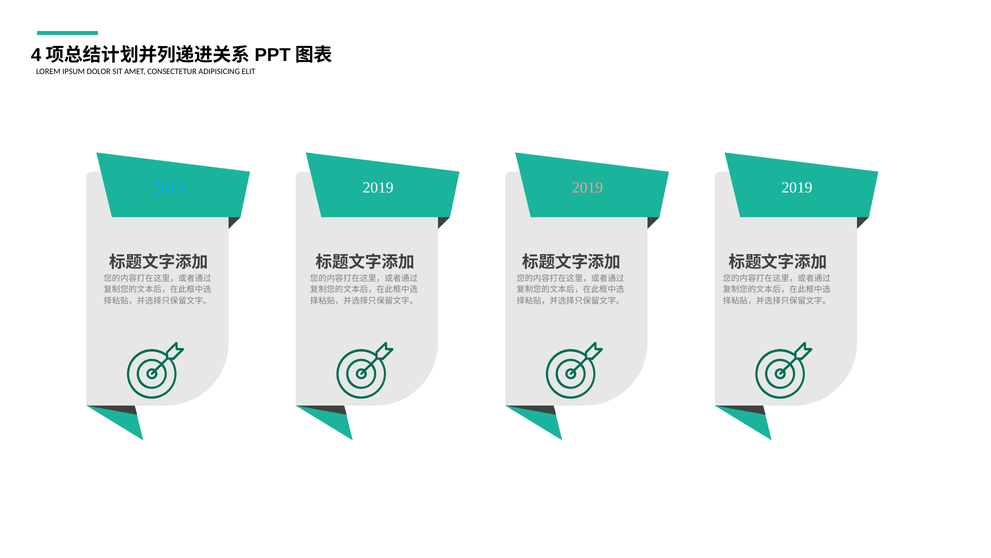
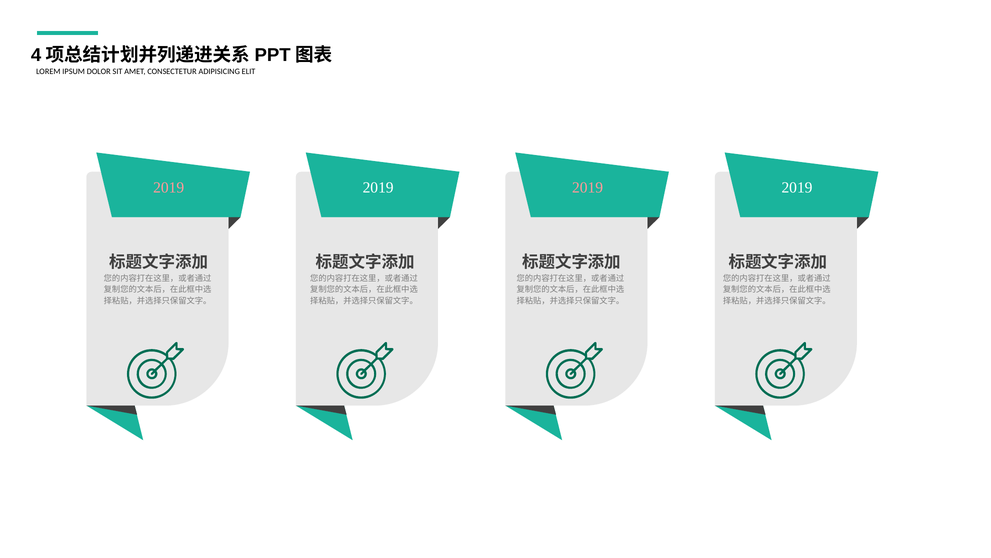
2019 colour: light blue -> pink (169, 187)
